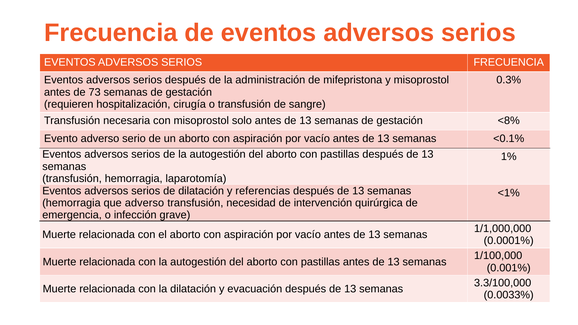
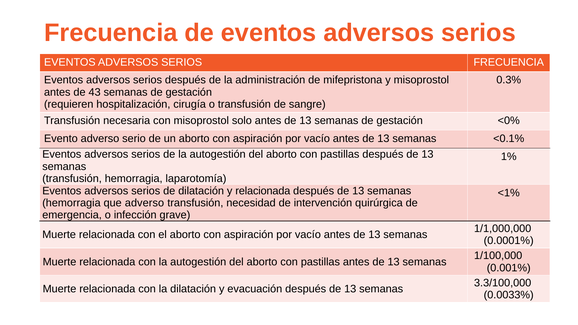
73: 73 -> 43 (95, 92)
<8%: <8% -> <0% (509, 121)
y referencias: referencias -> relacionada (263, 191)
